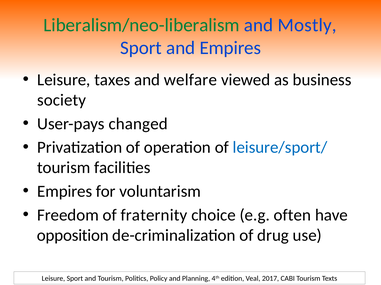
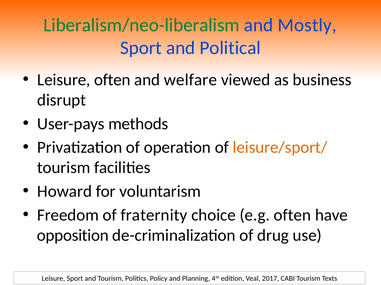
and Empires: Empires -> Political (230, 48)
Leisure taxes: taxes -> often (112, 80)
society: society -> disrupt (62, 100)
changed: changed -> methods (138, 124)
leisure/sport/ colour: blue -> orange (280, 148)
Empires: Empires -> Howard (65, 192)
